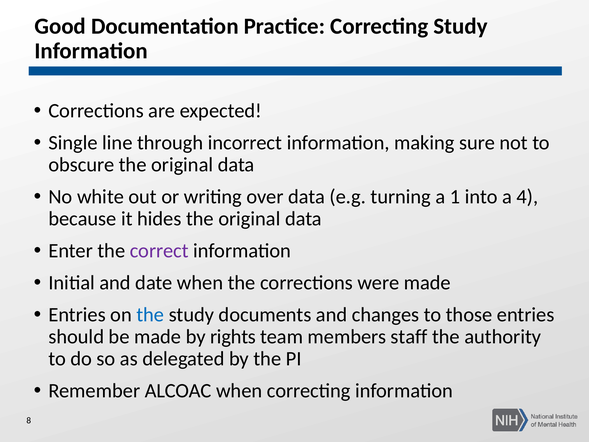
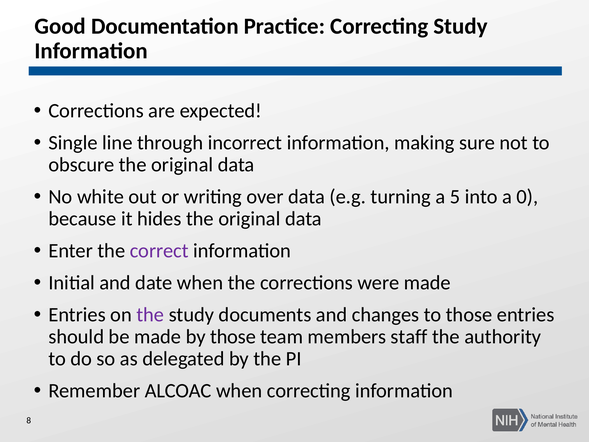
1: 1 -> 5 (455, 197)
4: 4 -> 0 (527, 197)
the colour: blue -> purple (150, 314)
by rights: rights -> those (233, 337)
